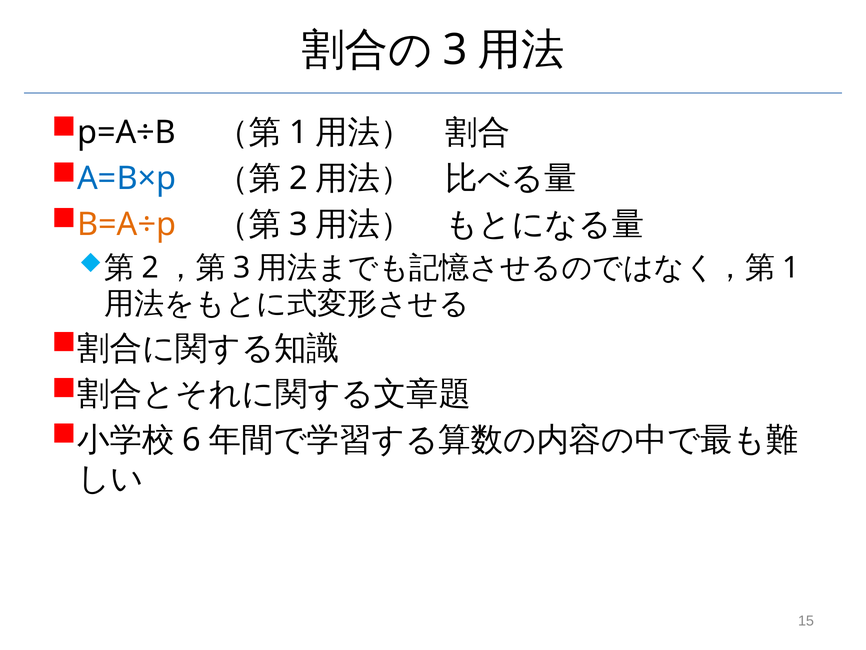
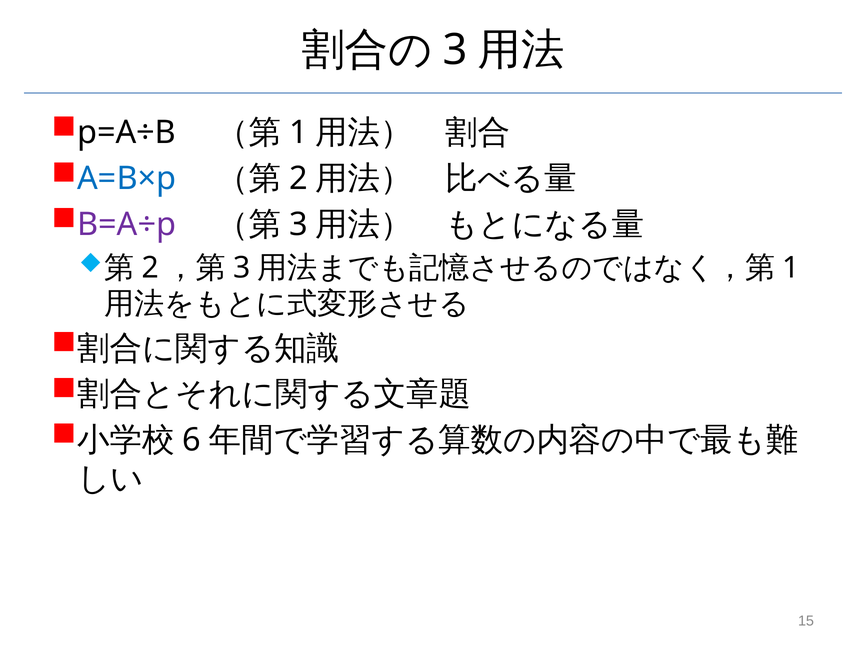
B=A÷p colour: orange -> purple (127, 224)
